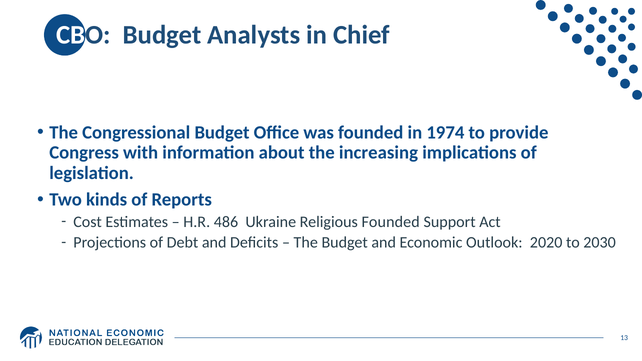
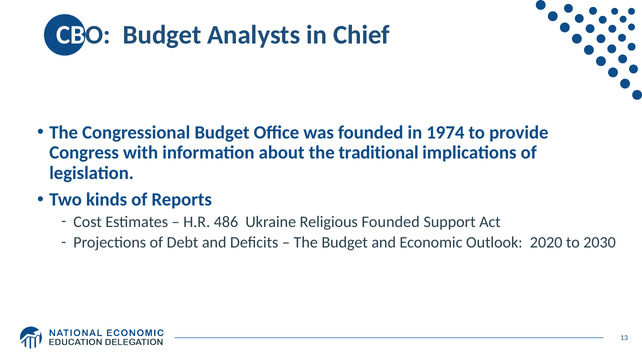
increasing: increasing -> traditional (379, 153)
